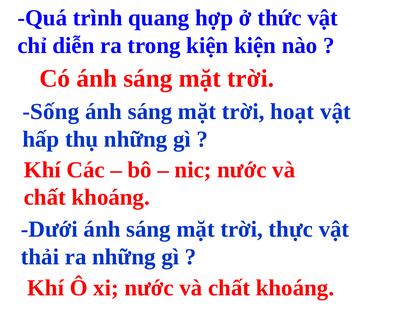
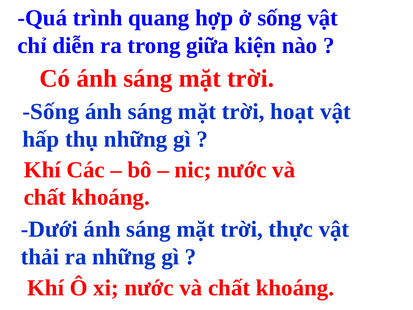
ở thức: thức -> sống (280, 18)
trong kiện: kiện -> giữa (207, 46)
